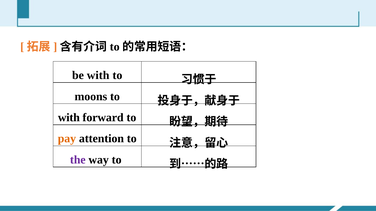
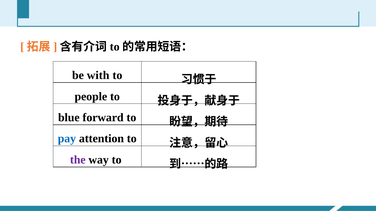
moons: moons -> people (91, 97)
with: with -> blue (69, 118)
pay colour: orange -> blue (67, 139)
